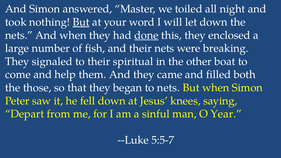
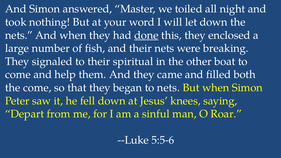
But underline: present -> none (81, 22)
the those: those -> come (37, 88)
Year: Year -> Roar (226, 114)
5:5-7: 5:5-7 -> 5:5-6 (163, 140)
